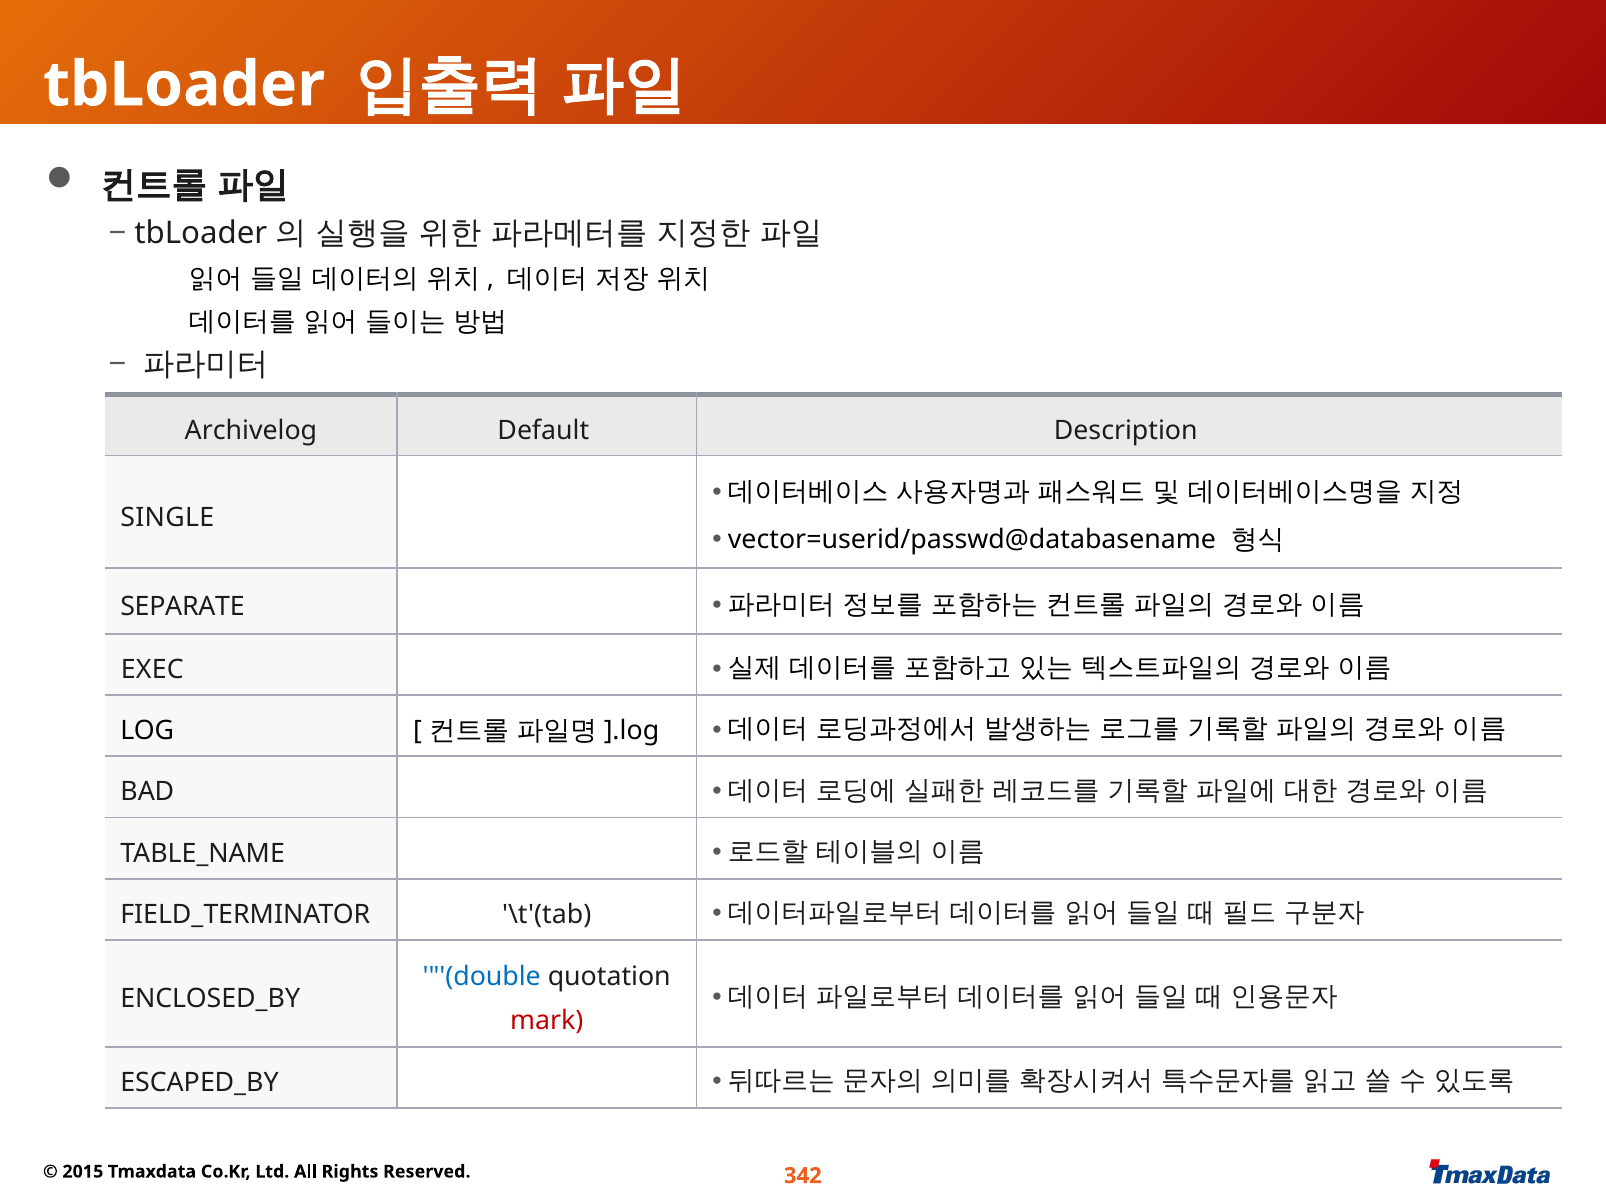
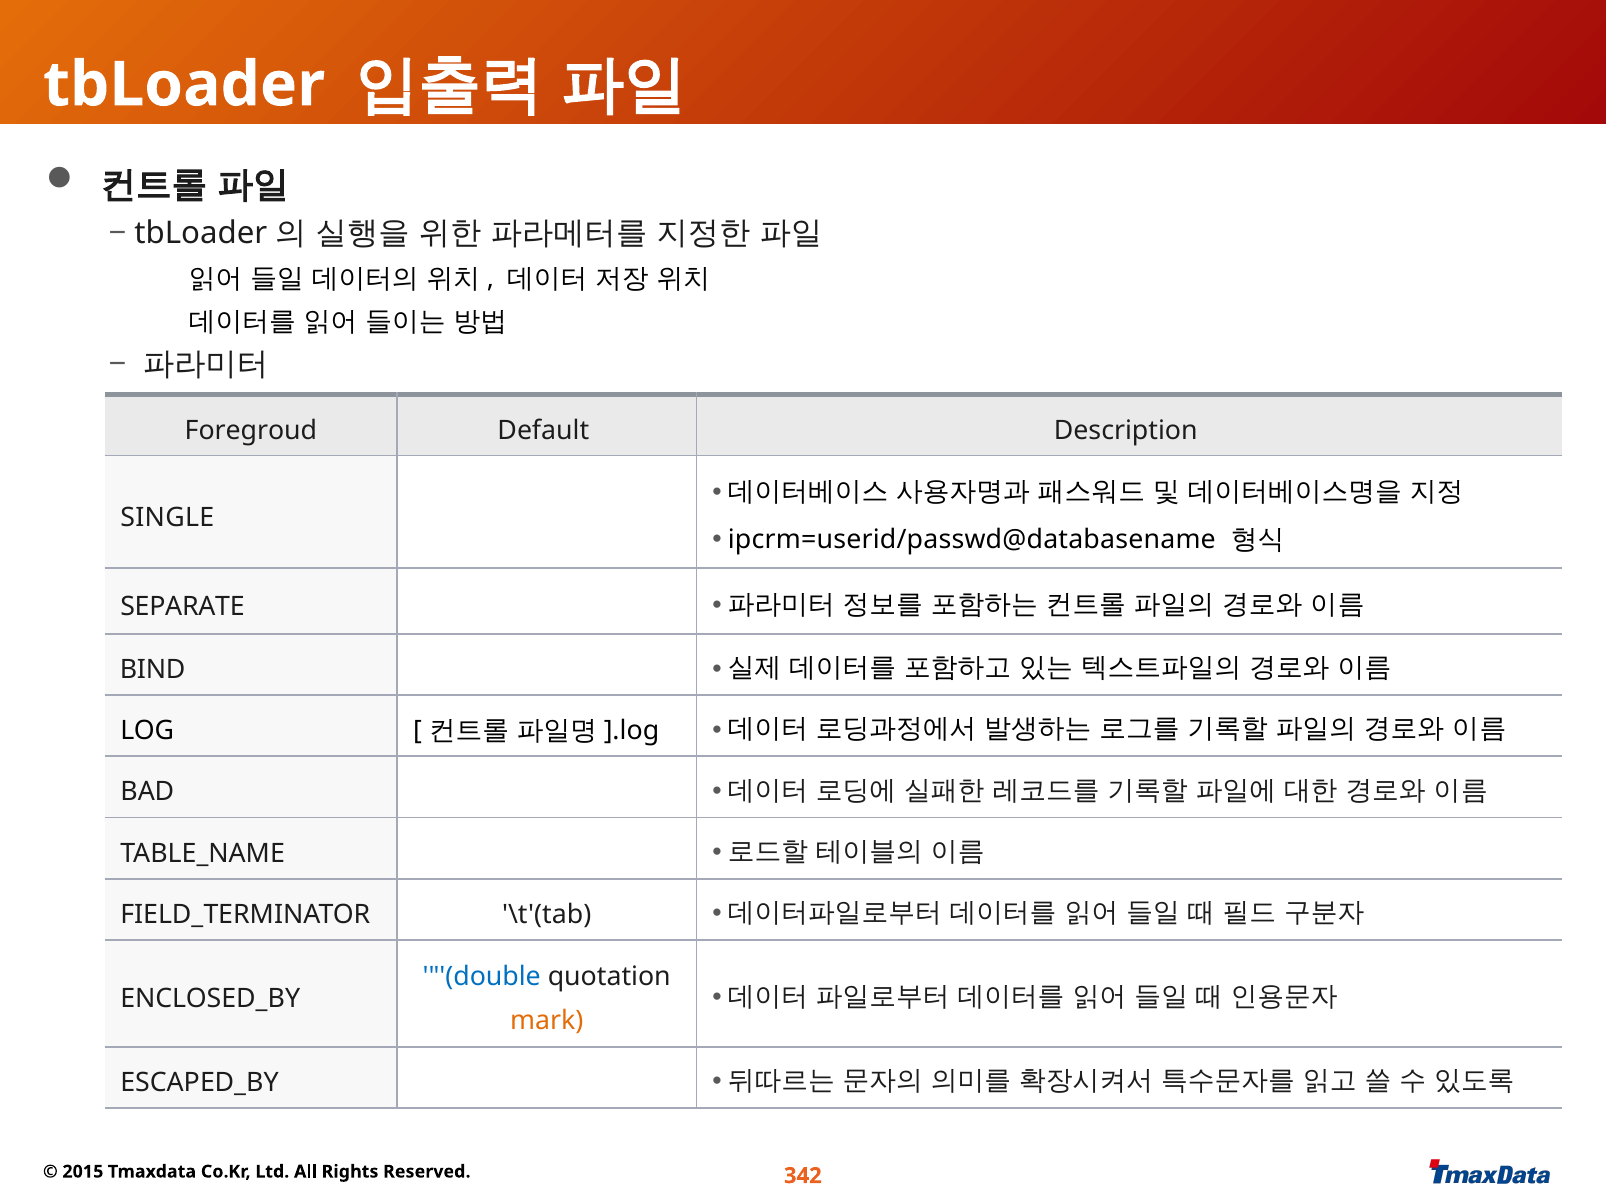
Archivelog: Archivelog -> Foregroud (251, 430)
vector=userid/passwd@databasename: vector=userid/passwd@databasename -> ipcrm=userid/passwd@databasename (972, 540)
EXEC: EXEC -> BIND (153, 670)
mark colour: red -> orange (547, 1021)
